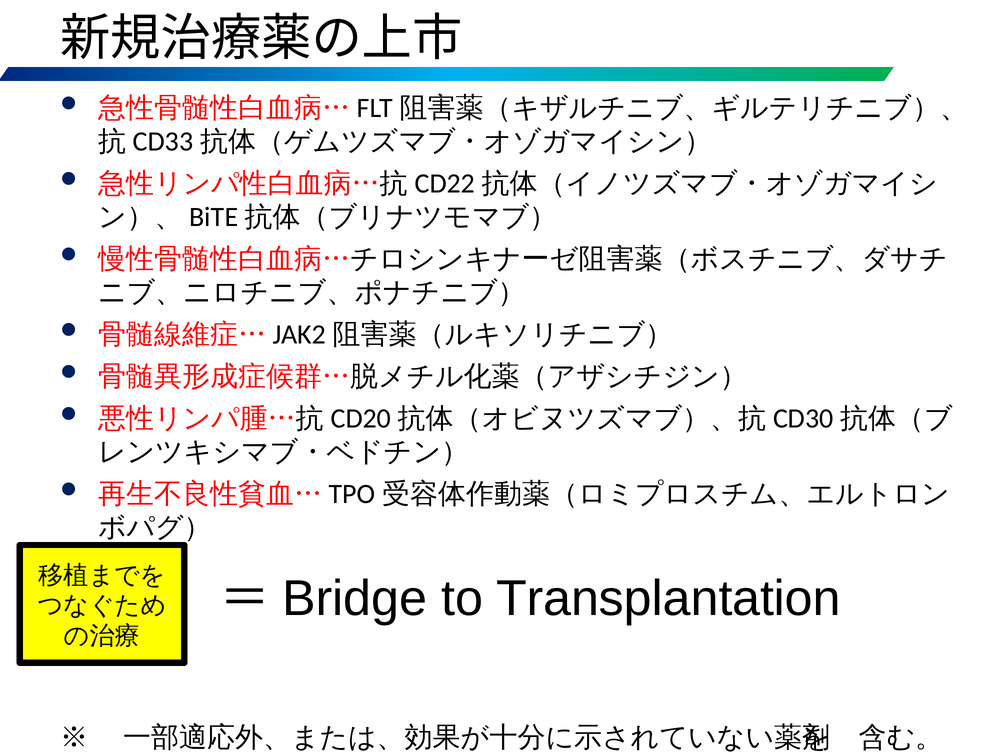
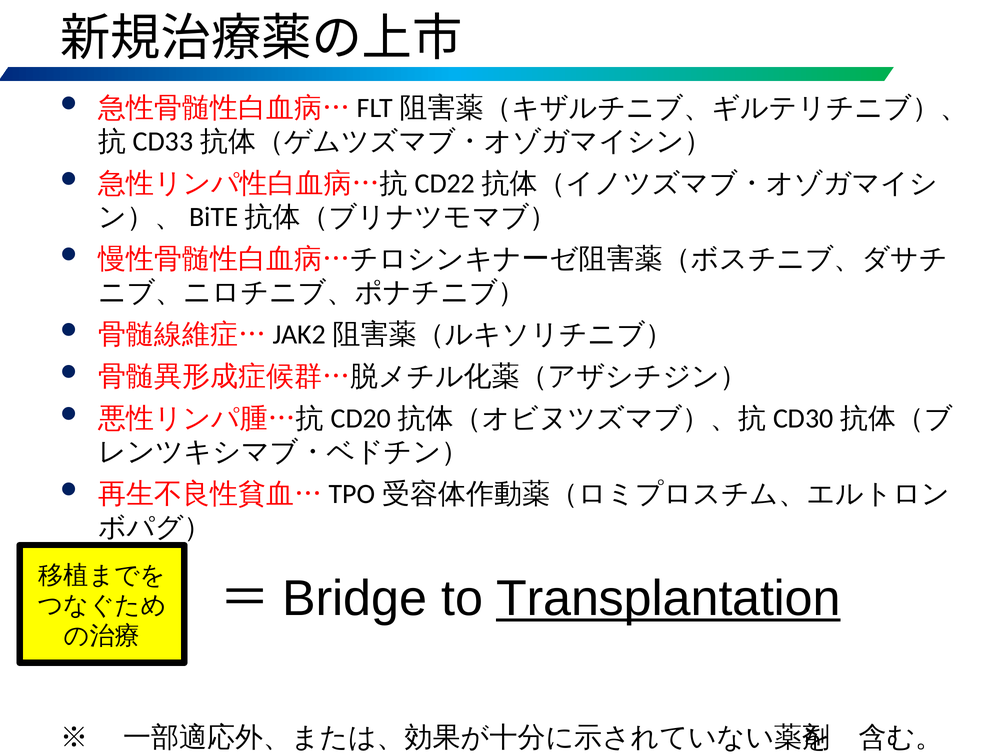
Transplantation underline: none -> present (668, 598)
